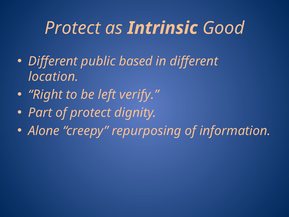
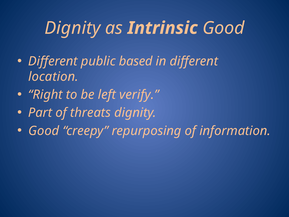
Protect: Protect -> Dignity (72, 28)
of protect: protect -> threats (90, 113)
Alone: Alone -> Good (44, 131)
